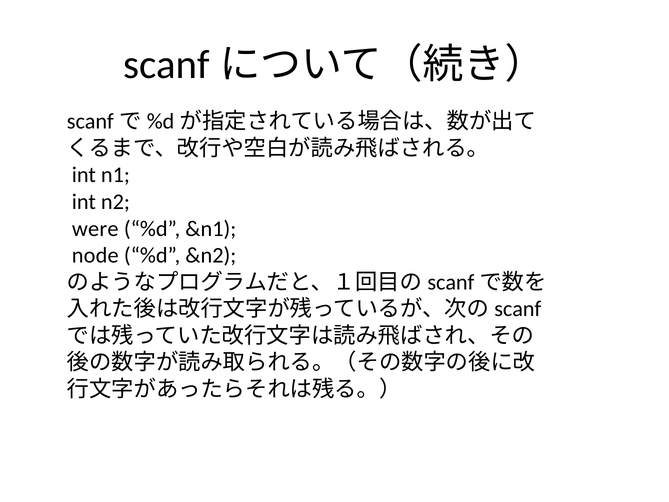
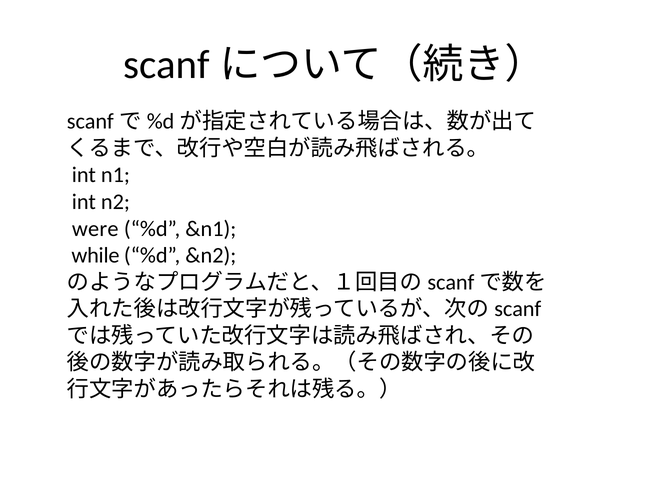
node: node -> while (95, 255)
